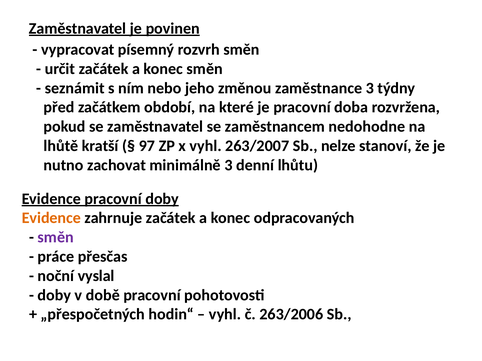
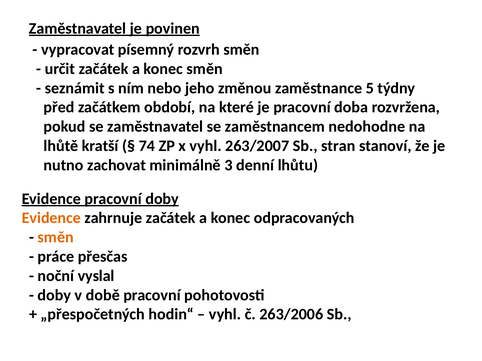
zaměstnance 3: 3 -> 5 (370, 88)
97: 97 -> 74 (147, 146)
nelze: nelze -> stran (338, 146)
směn colour: purple -> orange (56, 238)
